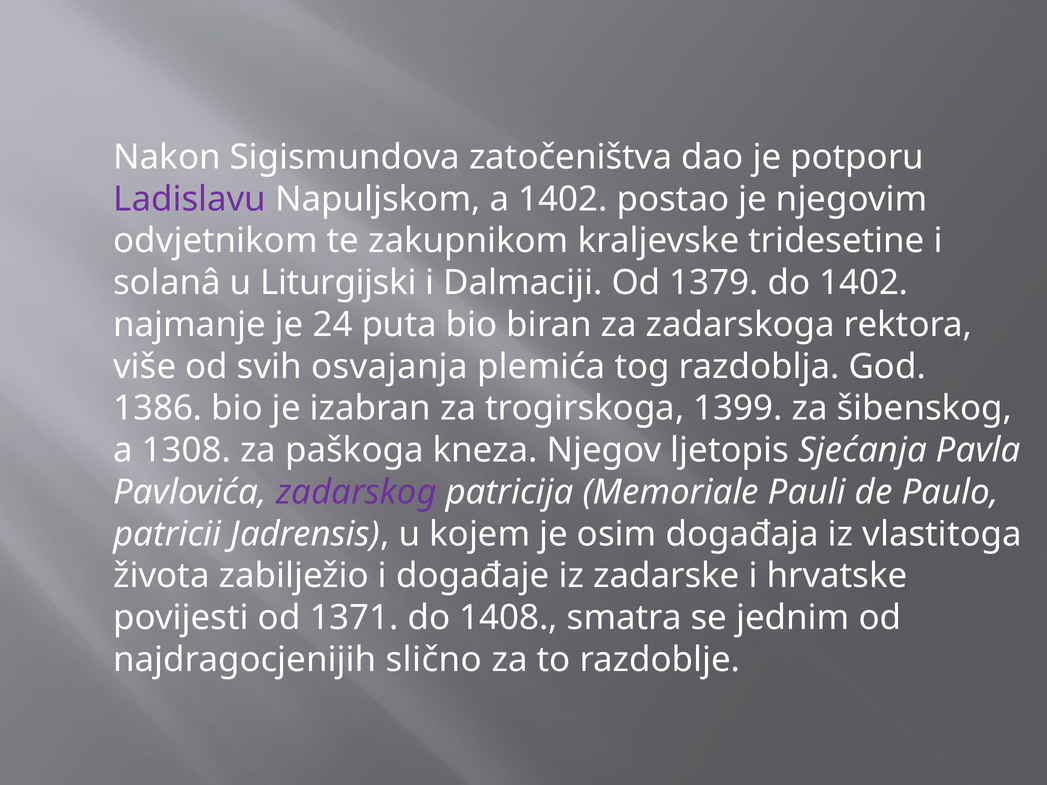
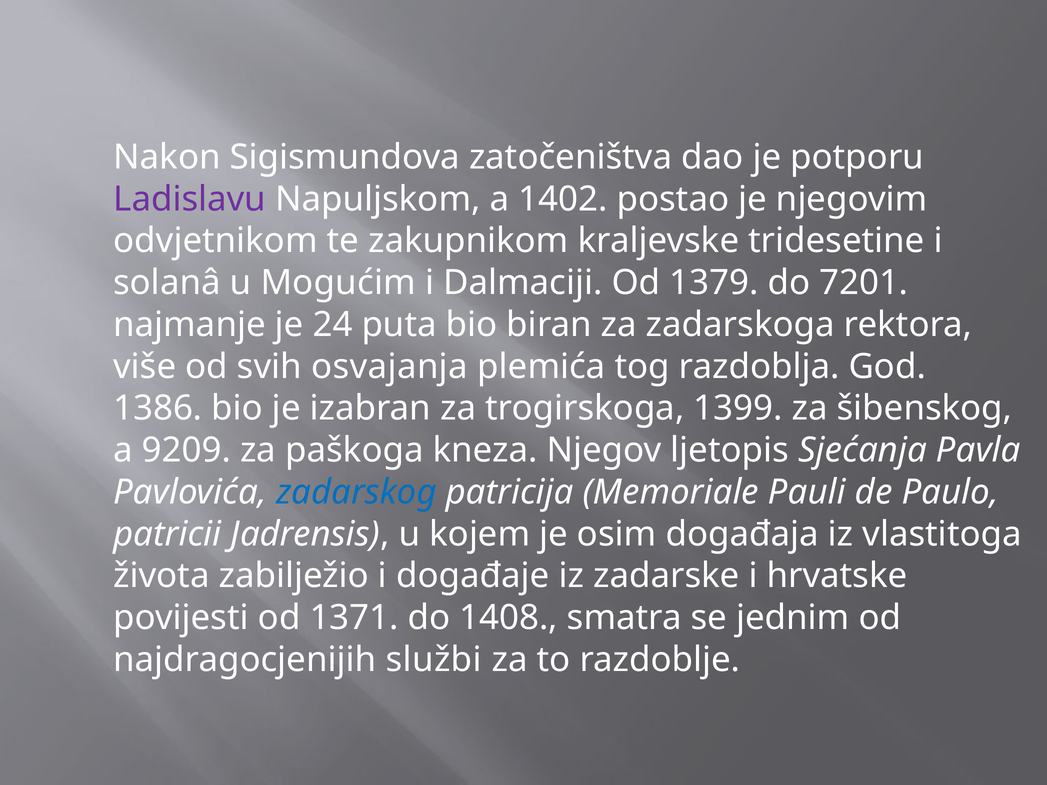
Liturgijski: Liturgijski -> Mogućim (338, 283)
do 1402: 1402 -> 7201 (864, 283)
1308: 1308 -> 9209 (186, 450)
zadarskog colour: purple -> blue (356, 492)
slično: slično -> službi (434, 660)
